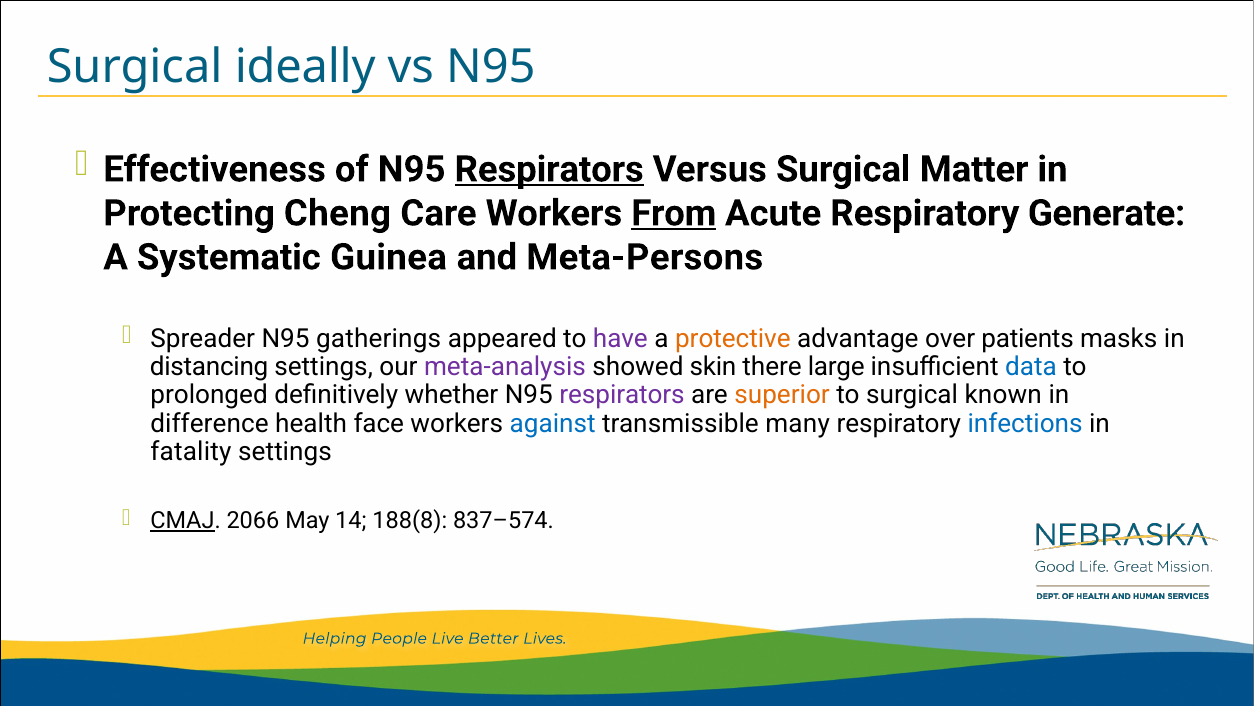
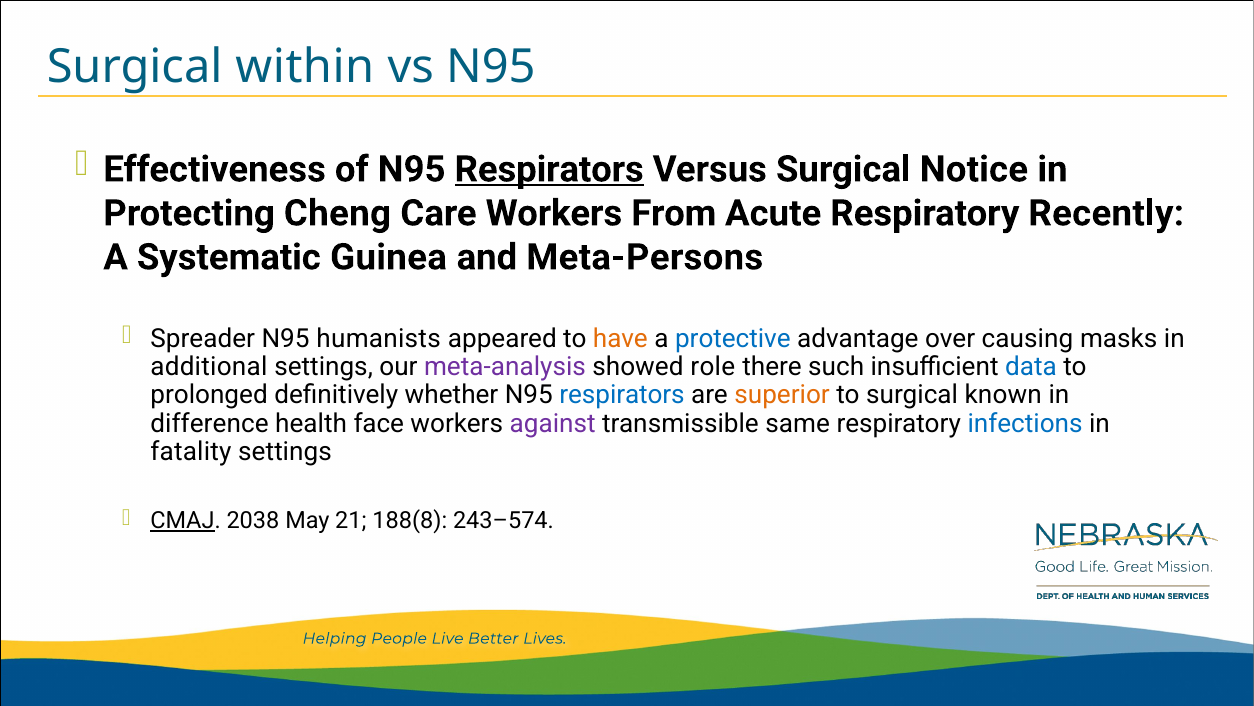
ideally: ideally -> within (305, 67)
Matter: Matter -> Notice (974, 169)
From underline: present -> none (674, 213)
Generate: Generate -> Recently (1106, 213)
gatherings: gatherings -> humanists (379, 339)
have colour: purple -> orange (620, 339)
protective colour: orange -> blue (733, 339)
patients: patients -> causing (1027, 339)
distancing: distancing -> additional (209, 367)
skin: skin -> role (713, 367)
large: large -> such (836, 367)
respirators colour: purple -> blue (622, 395)
against colour: blue -> purple (553, 423)
many: many -> same (798, 423)
2066: 2066 -> 2038 (253, 520)
14: 14 -> 21 (351, 520)
837–574: 837–574 -> 243–574 (503, 520)
